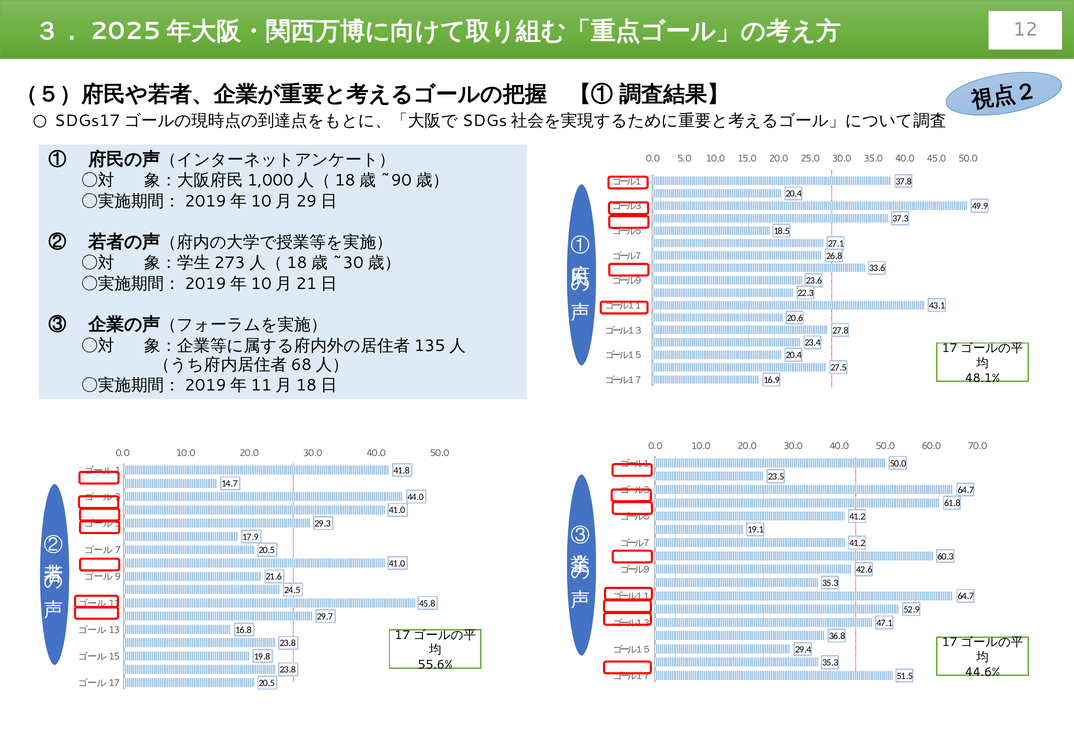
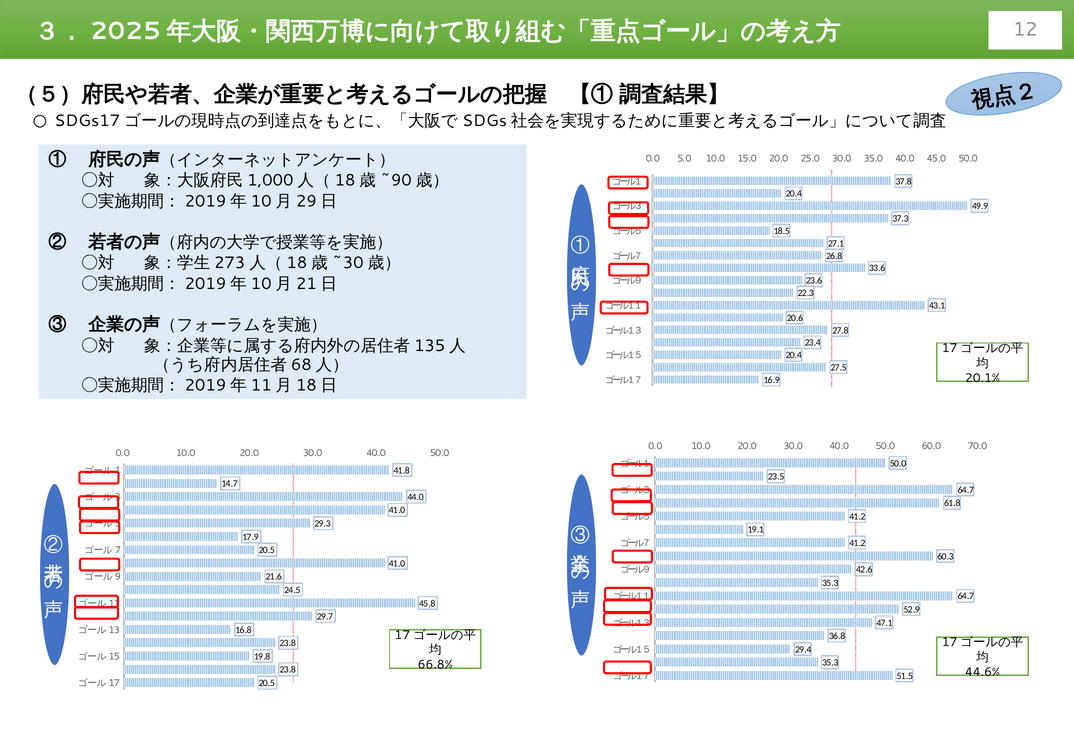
48.1%: 48.1% -> 20.1% (982, 378)
55.6%: 55.6% -> 66.8% (435, 665)
